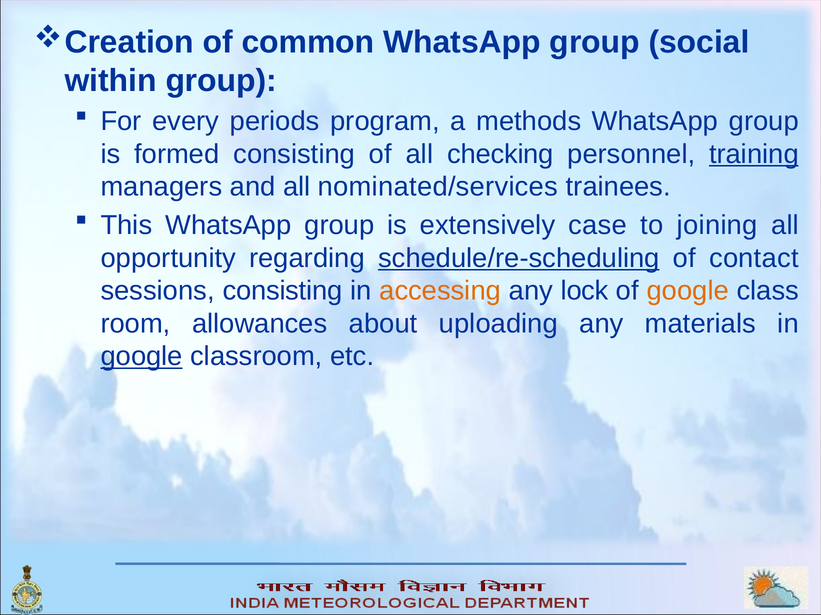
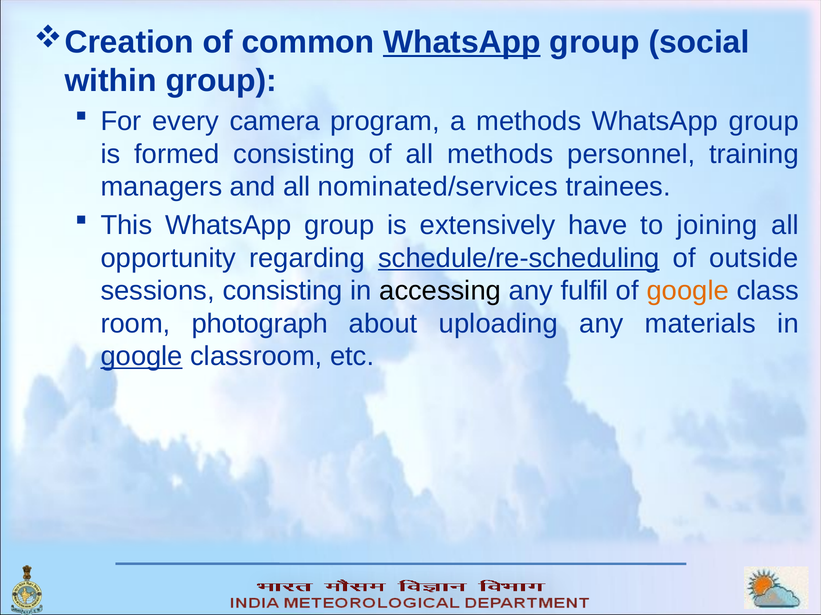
WhatsApp underline: none -> present (462, 42)
periods: periods -> camera (275, 122)
all checking: checking -> methods (500, 154)
training underline: present -> none (754, 154)
case: case -> have (598, 226)
contact: contact -> outside (754, 258)
accessing colour: orange -> black (440, 291)
lock: lock -> fulfil (585, 291)
allowances: allowances -> photograph (260, 324)
